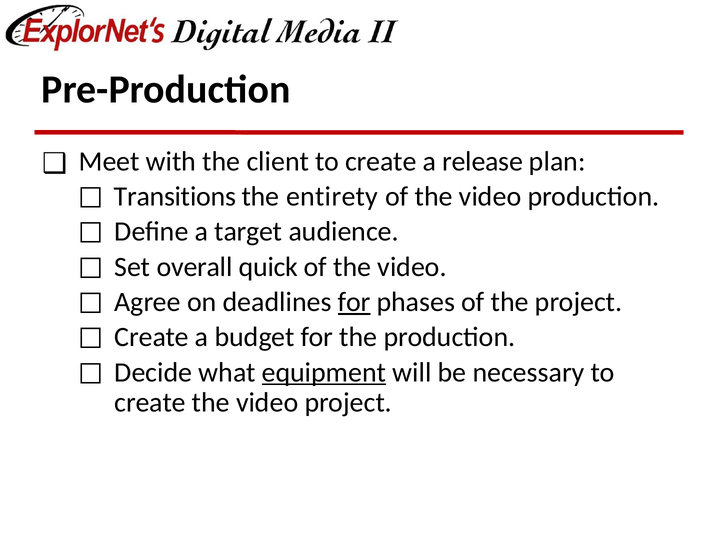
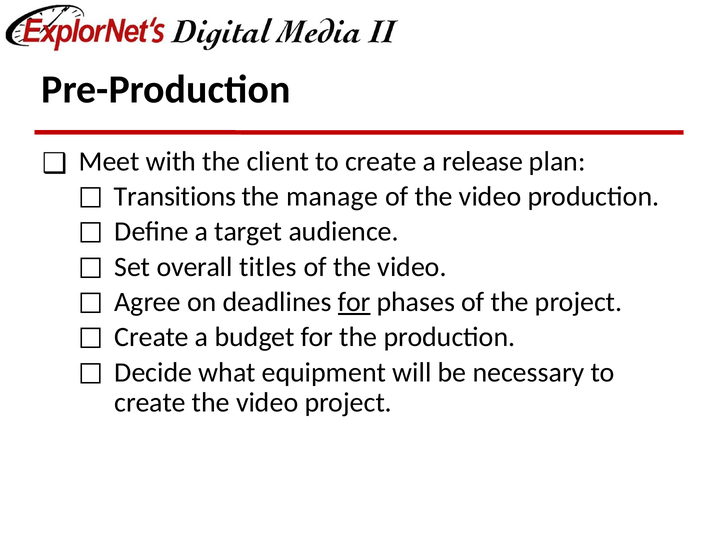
entirety: entirety -> manage (332, 197)
quick: quick -> titles (268, 267)
equipment underline: present -> none (324, 373)
